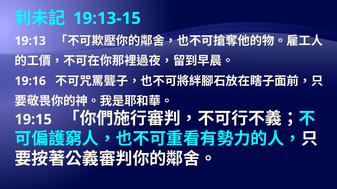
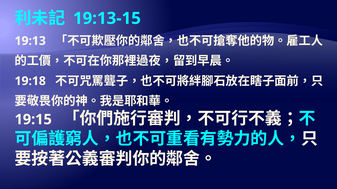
19:16: 19:16 -> 19:18 (30, 81)
